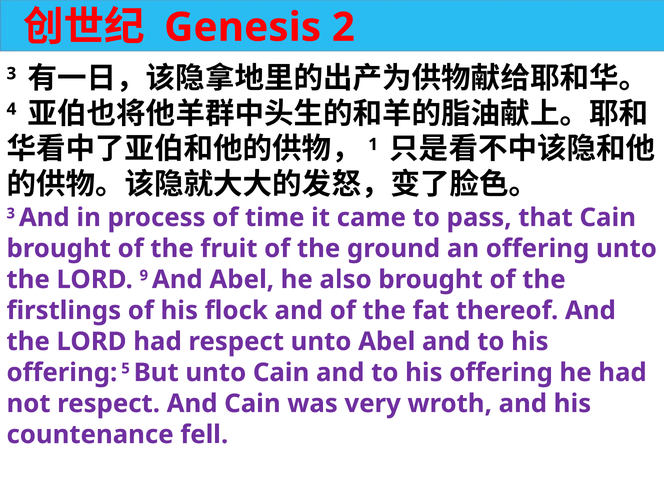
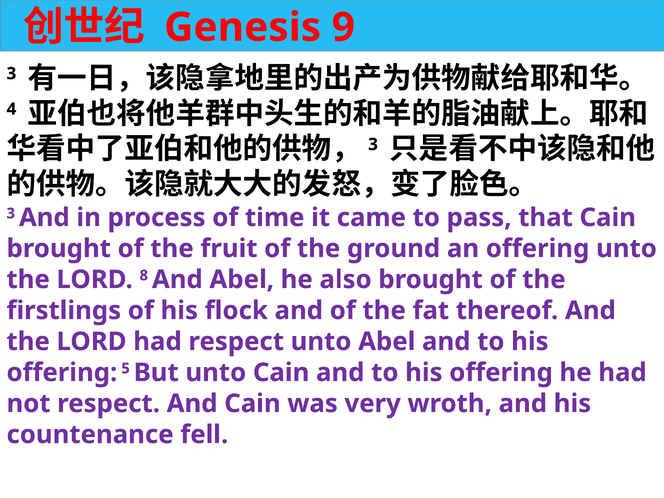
2: 2 -> 9 (343, 27)
1: 1 -> 3 (373, 144)
9: 9 -> 8 (144, 275)
